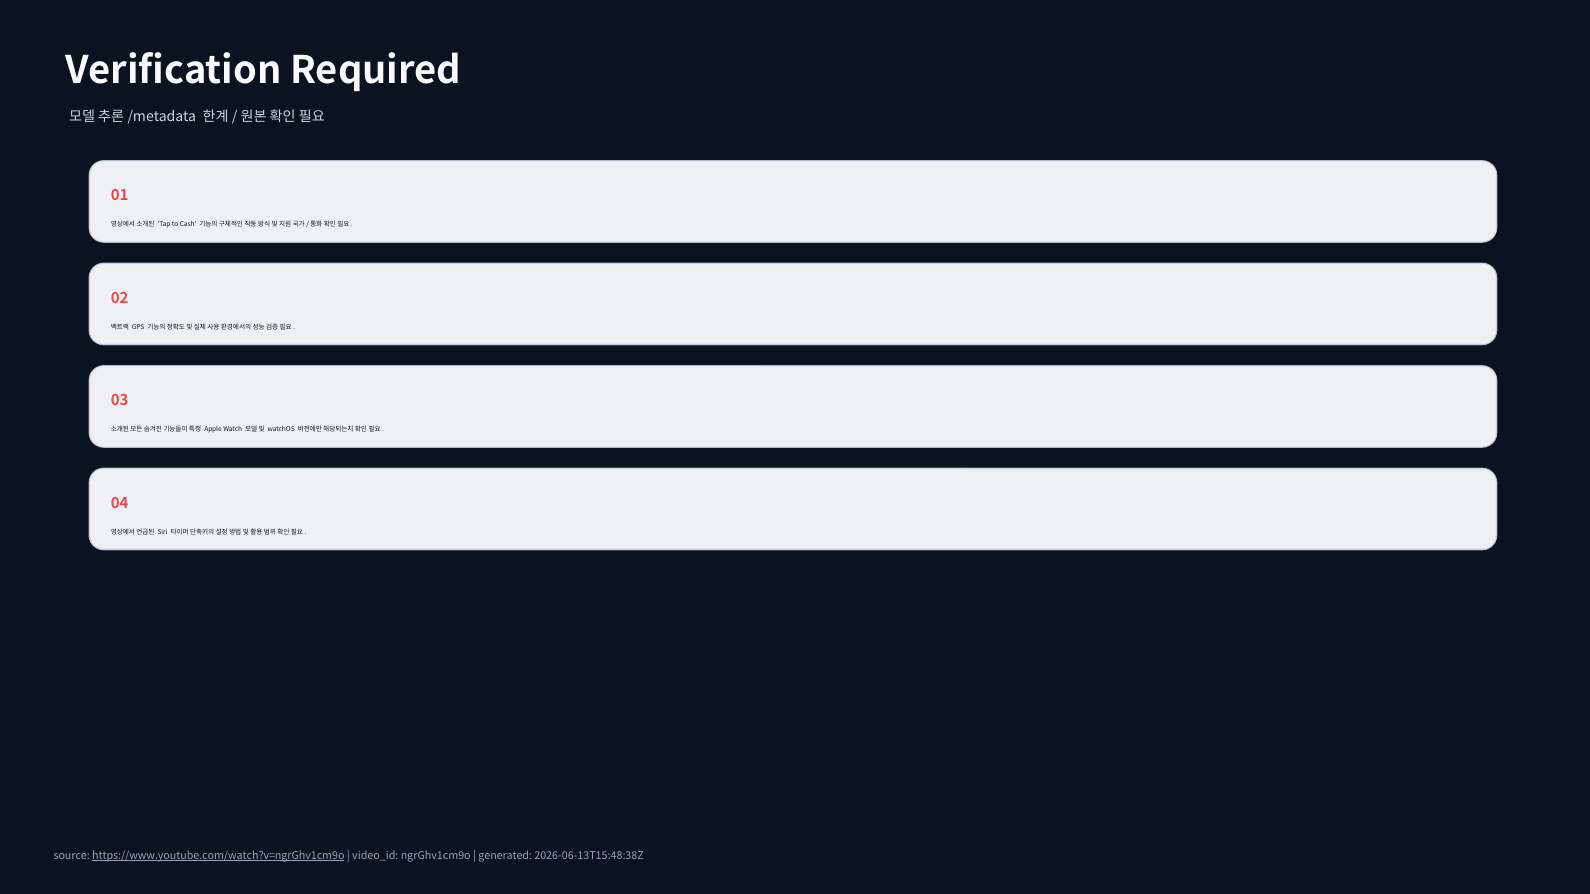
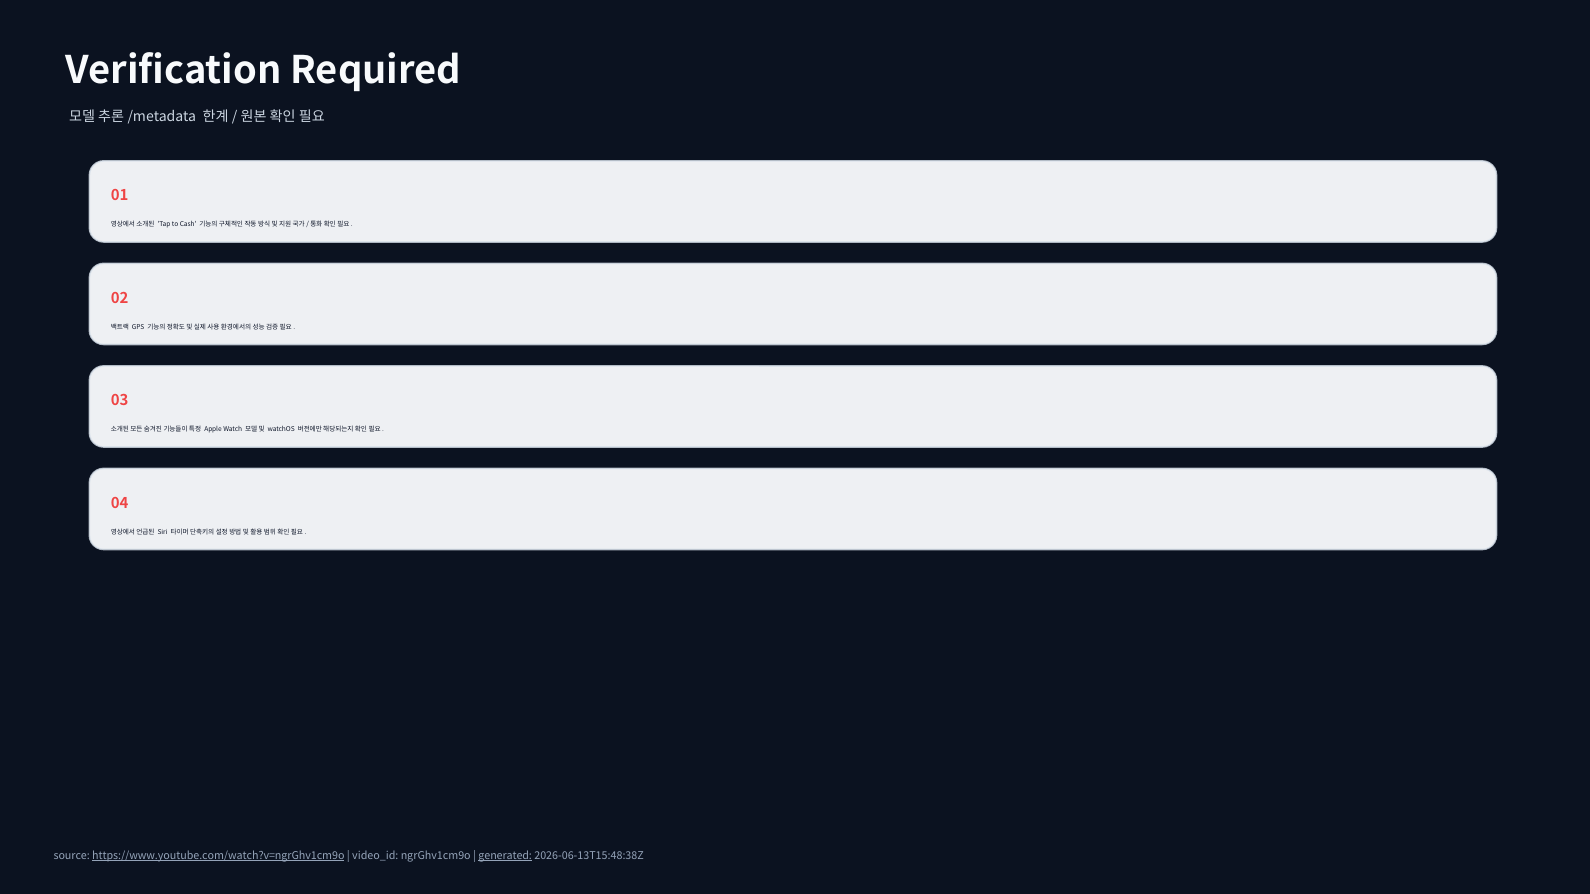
generated underline: none -> present (505, 856)
